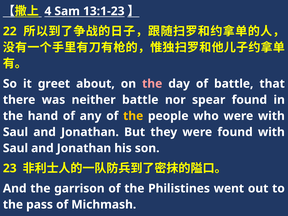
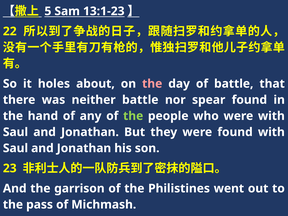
4: 4 -> 5 (48, 11)
greet: greet -> holes (54, 84)
the colour: yellow -> light green (133, 116)
